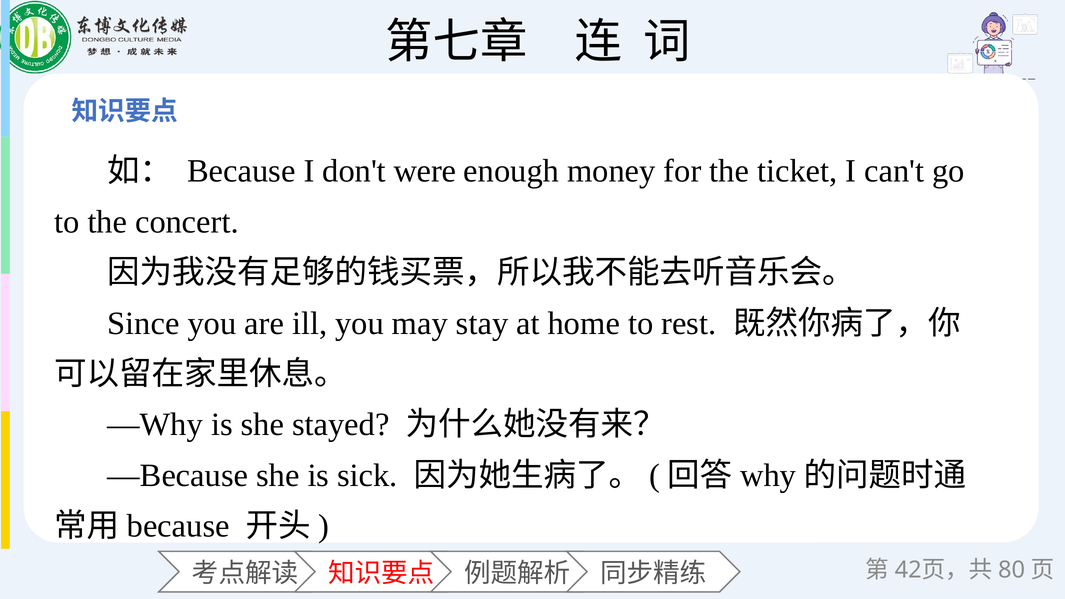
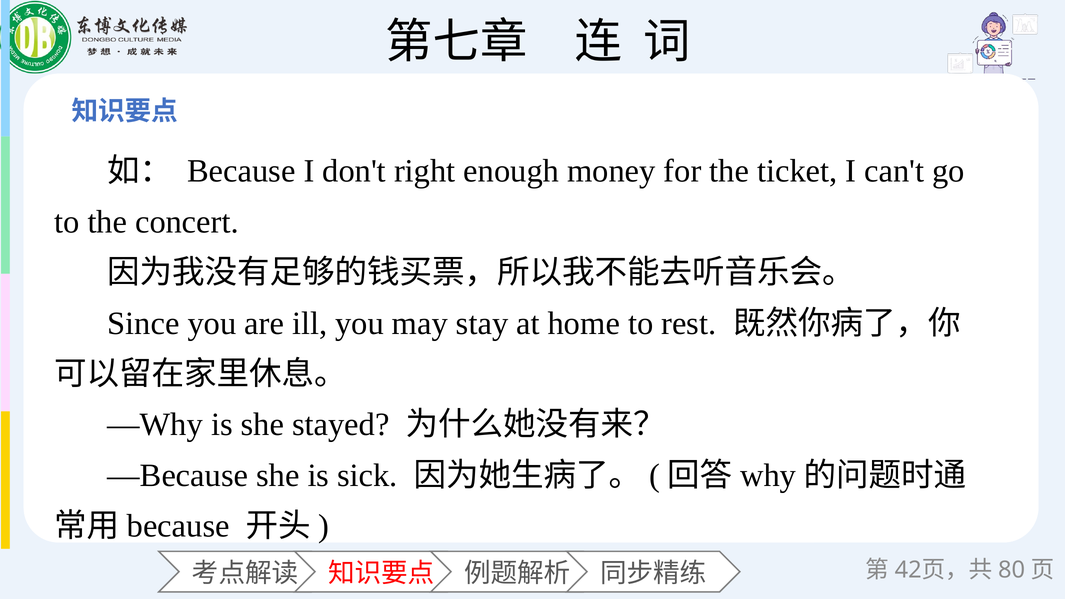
were: were -> right (425, 171)
